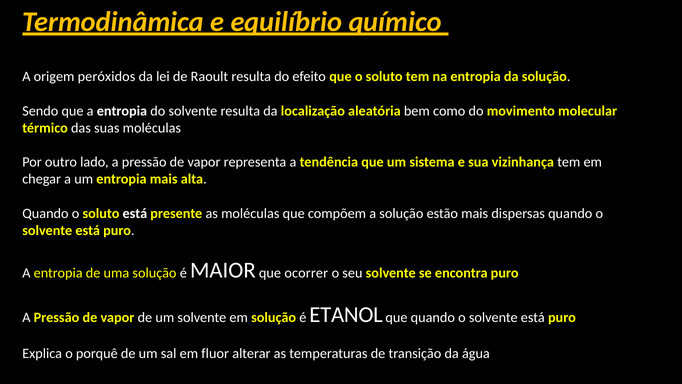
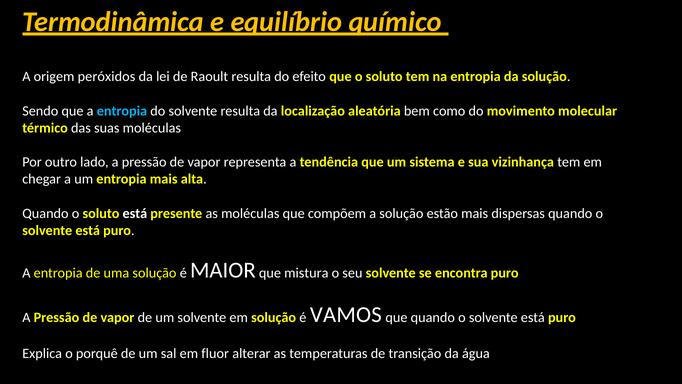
entropia colour: white -> light blue (122, 111)
ocorrer: ocorrer -> mistura (306, 273)
ETANOL: ETANOL -> VAMOS (346, 314)
